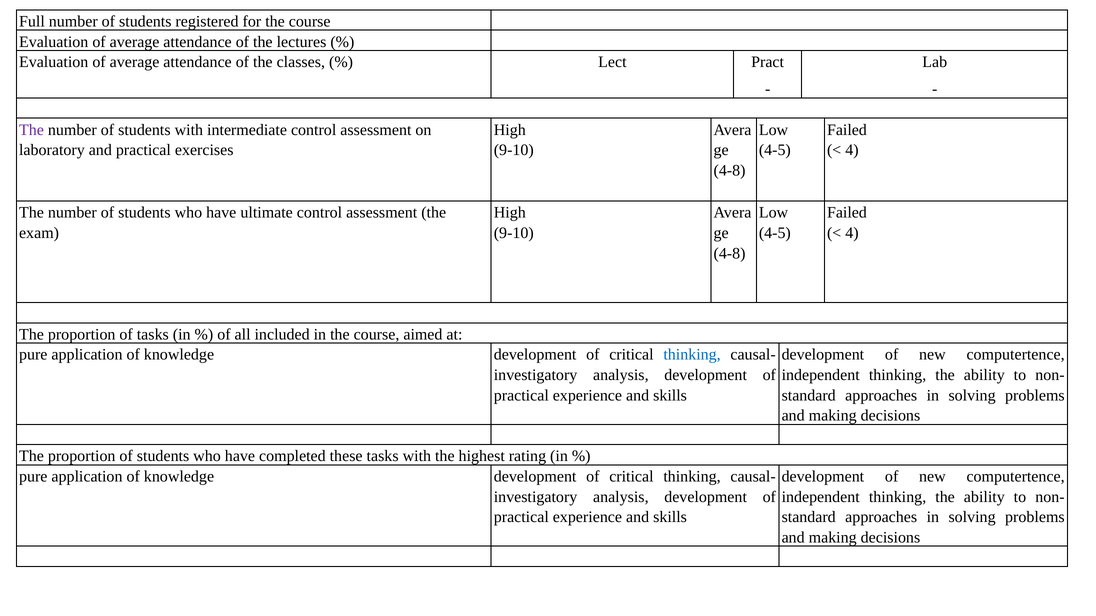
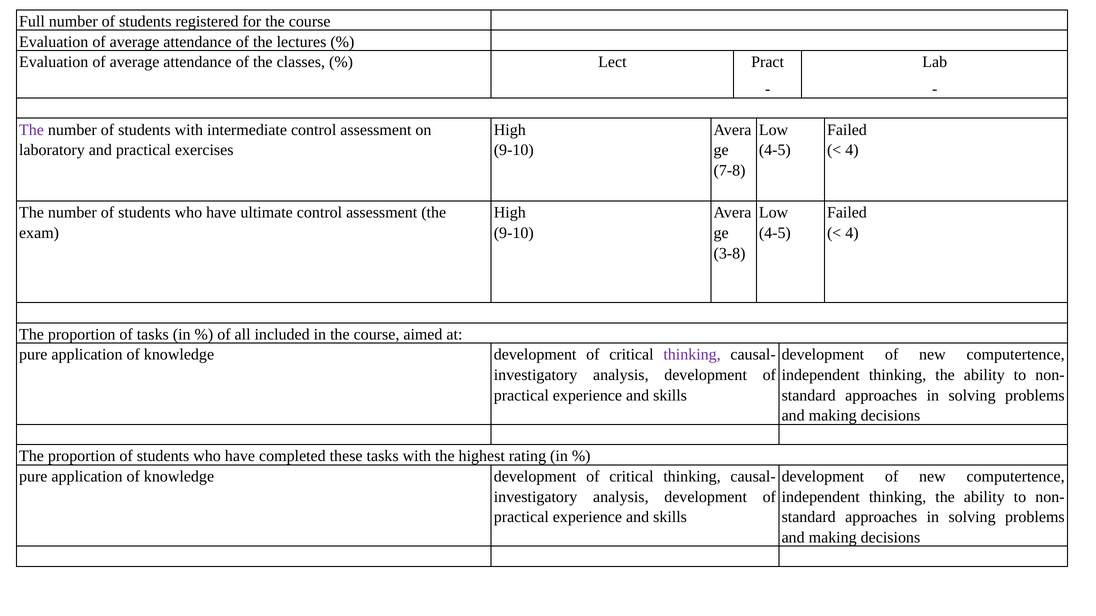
4-8: 4-8 -> 7-8 (730, 170)
4-8: 4-8 -> 3-8 (730, 253)
thinking colour: blue -> purple (692, 355)
